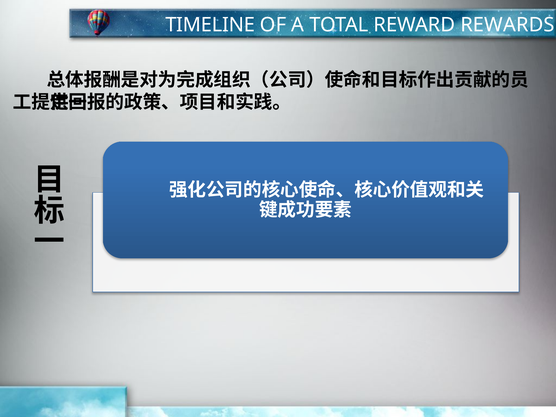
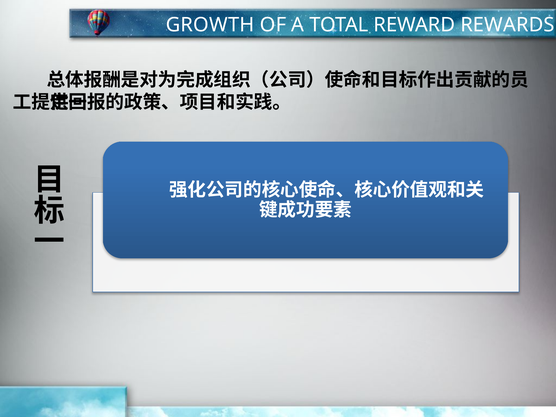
TIMELINE: TIMELINE -> GROWTH (210, 25)
